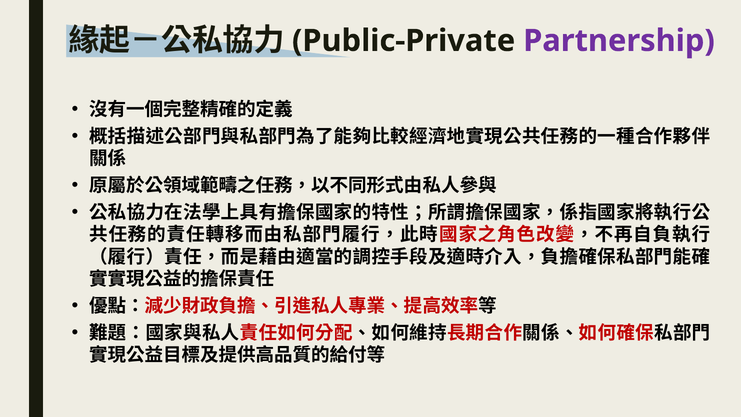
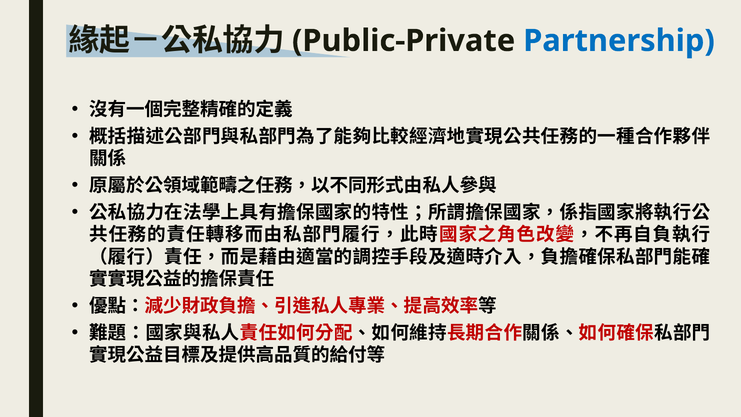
Partnership colour: purple -> blue (619, 41)
